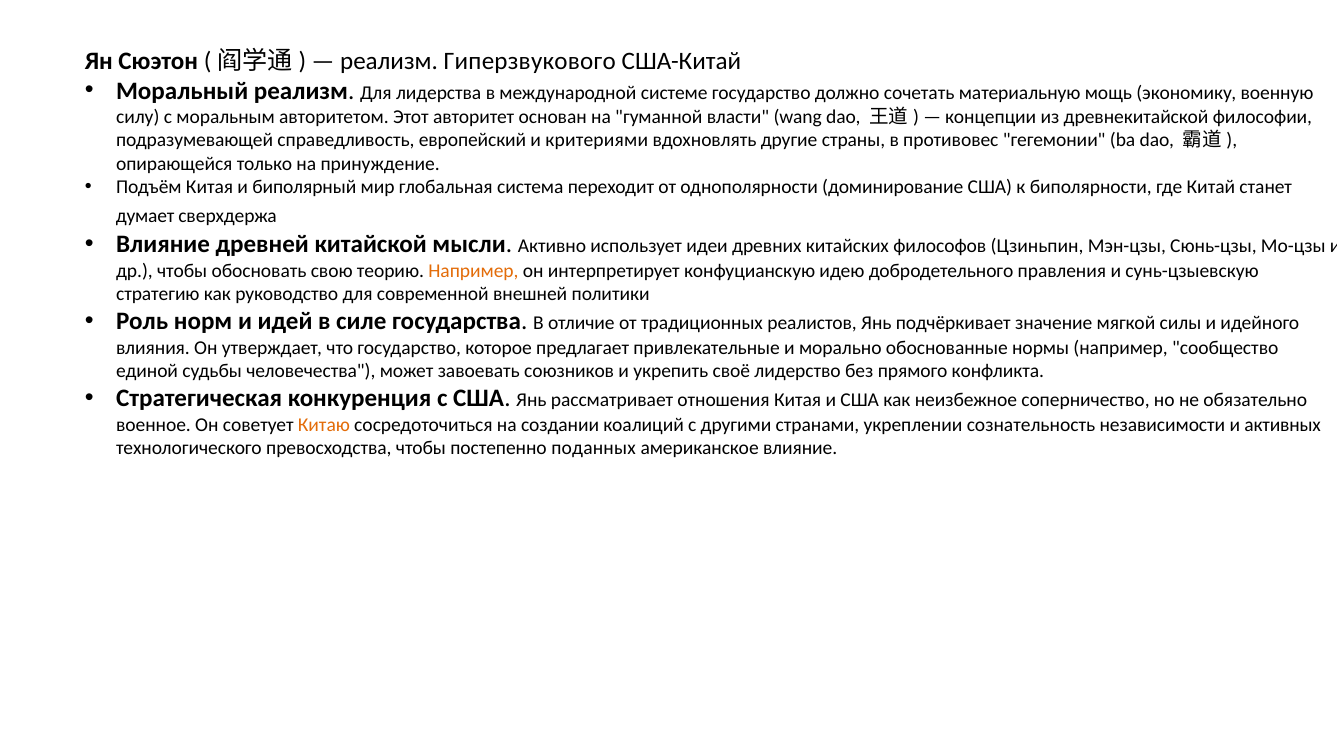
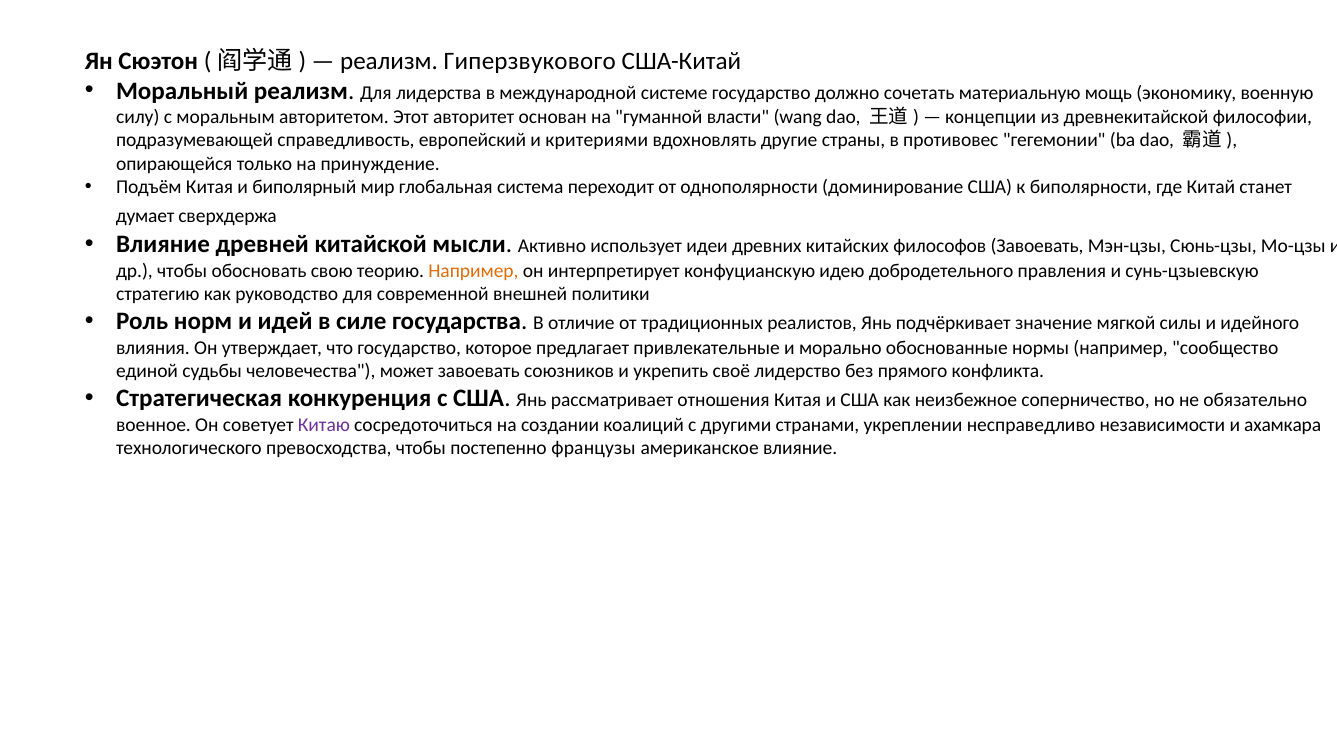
философов Цзиньпин: Цзиньпин -> Завоевать (1037, 246)
Китаю colour: orange -> purple (324, 425)
сознательность: сознательность -> несправедливо (1031, 425)
активных: активных -> ахамкара (1283, 425)
поданных: поданных -> французы (594, 448)
